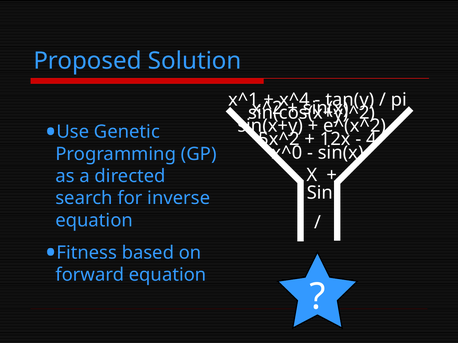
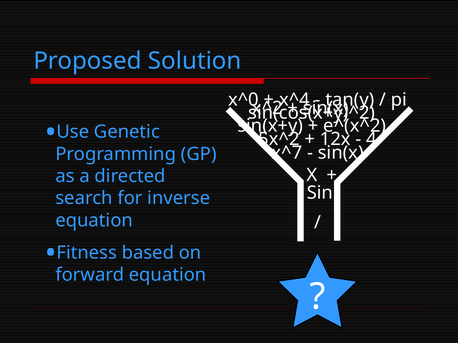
x^1: x^1 -> x^0 (243, 100)
x^0: x^0 -> x^7 (287, 153)
